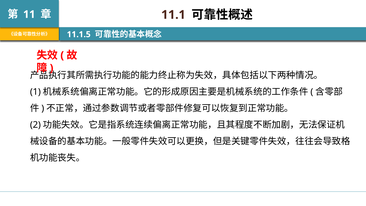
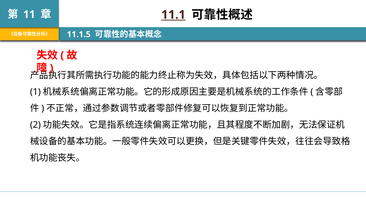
11.1 underline: none -> present (173, 15)
